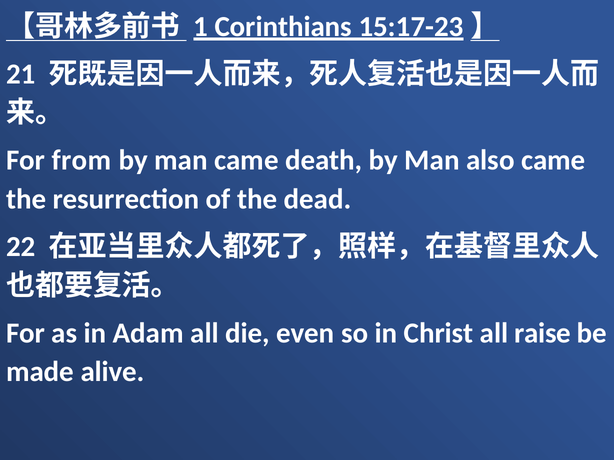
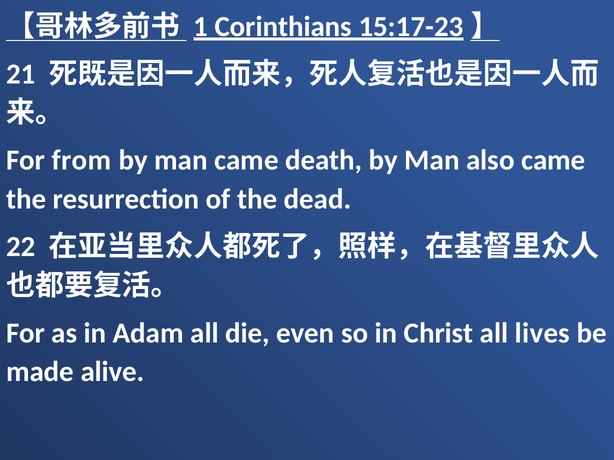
raise: raise -> lives (542, 333)
